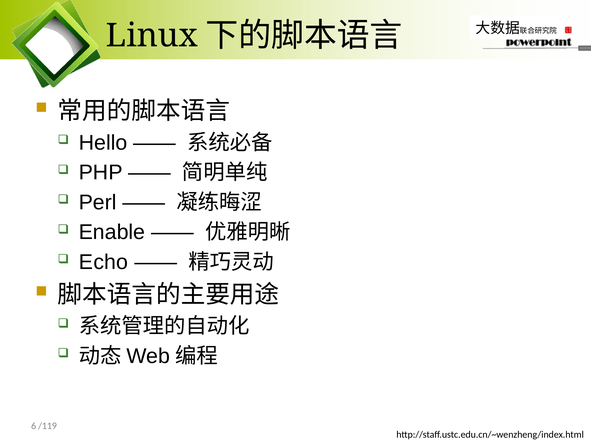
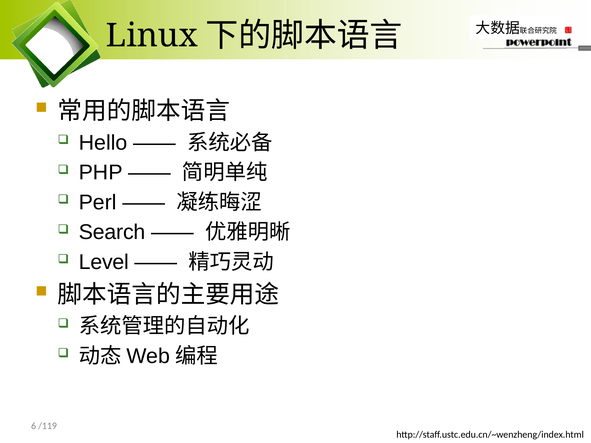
Enable: Enable -> Search (112, 232)
Echo: Echo -> Level (104, 262)
